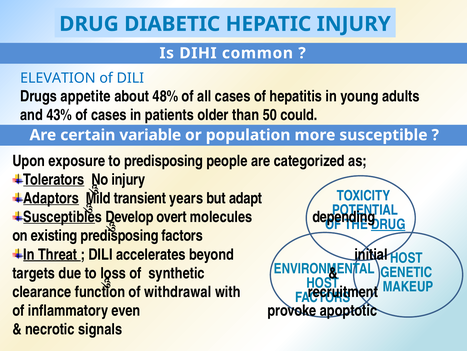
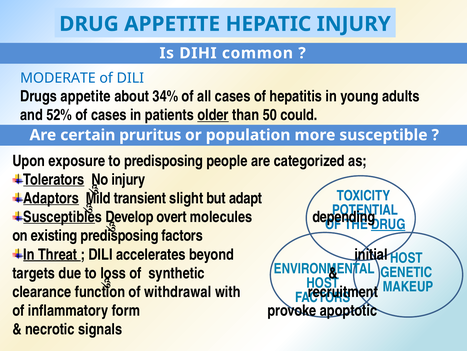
DRUG DIABETIC: DIABETIC -> APPETITE (172, 24)
ELEVATION: ELEVATION -> MODERATE (58, 78)
48%: 48% -> 34% (165, 96)
43%: 43% -> 52% (59, 115)
older underline: none -> present (213, 115)
variable: variable -> pruritus (150, 135)
years: years -> slight (186, 198)
even: even -> form (126, 310)
